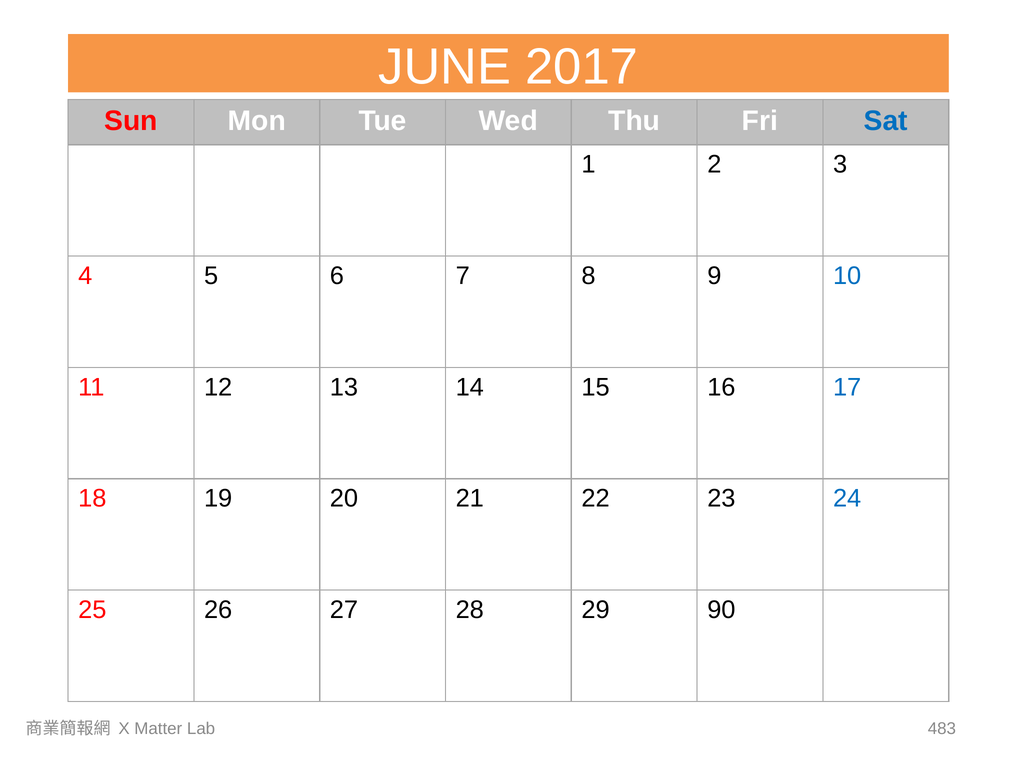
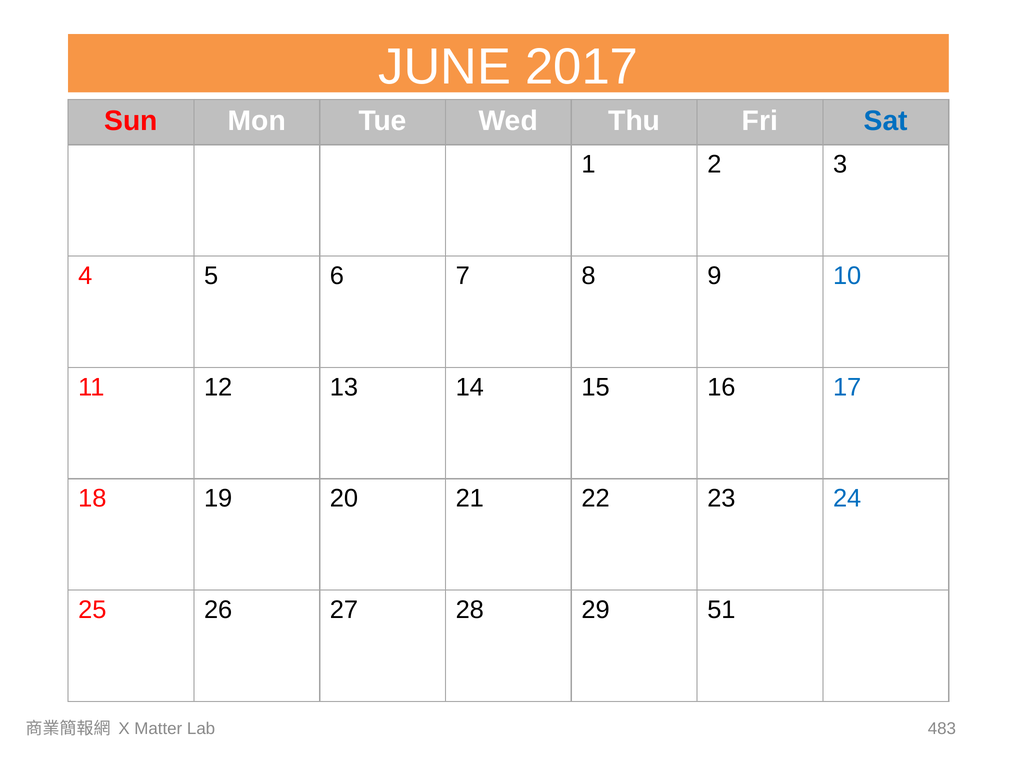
90: 90 -> 51 (721, 610)
